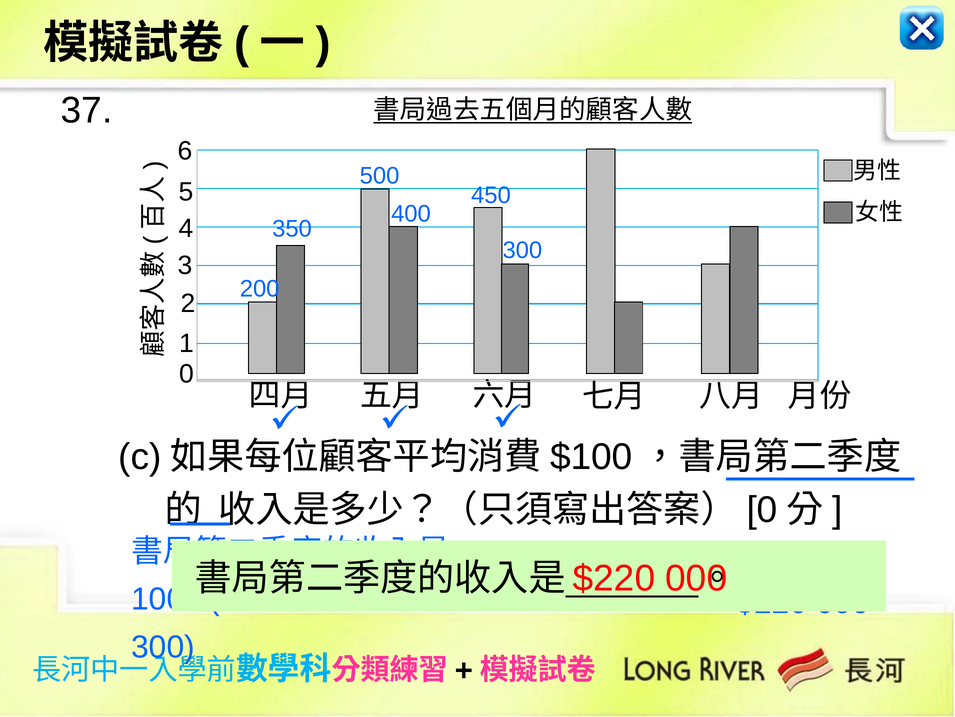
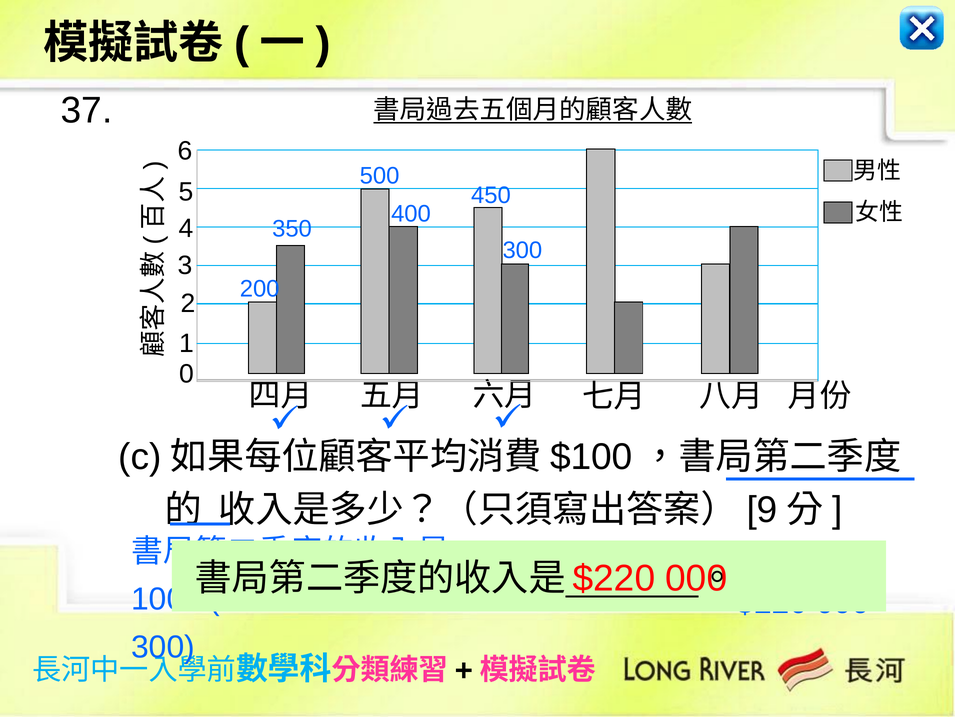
0: 0 -> 9 (762, 509)
